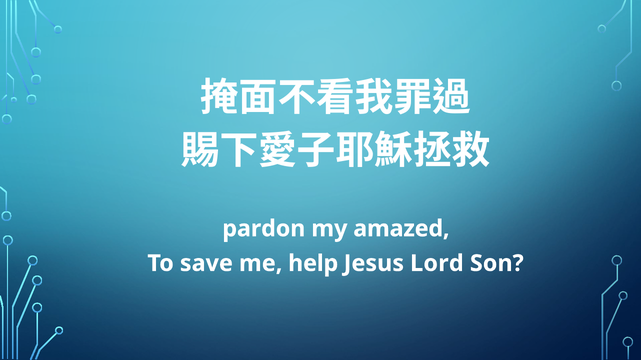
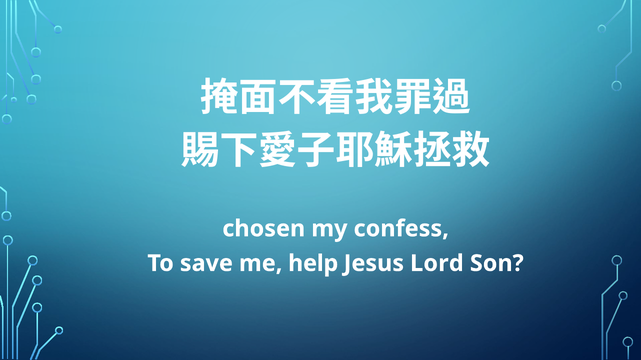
pardon: pardon -> chosen (264, 229)
amazed: amazed -> confess (401, 229)
